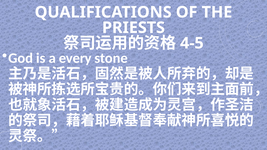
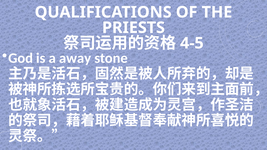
every: every -> away (75, 58)
